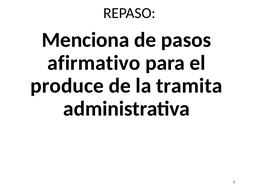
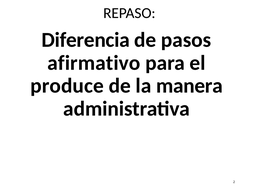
Menciona: Menciona -> Diferencia (86, 40)
tramita: tramita -> manera (189, 86)
